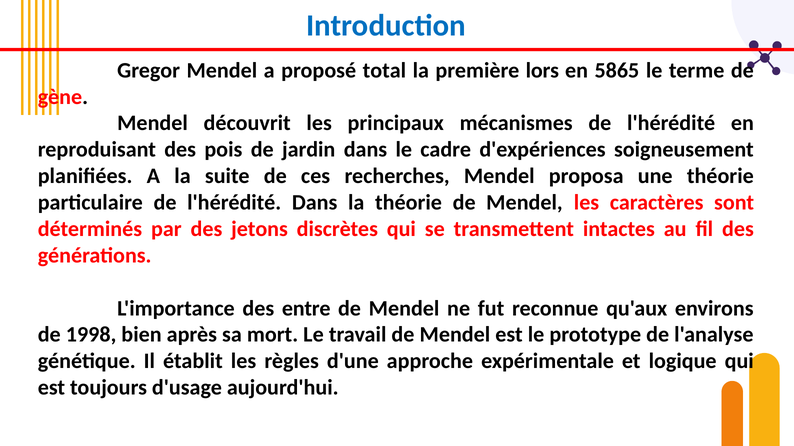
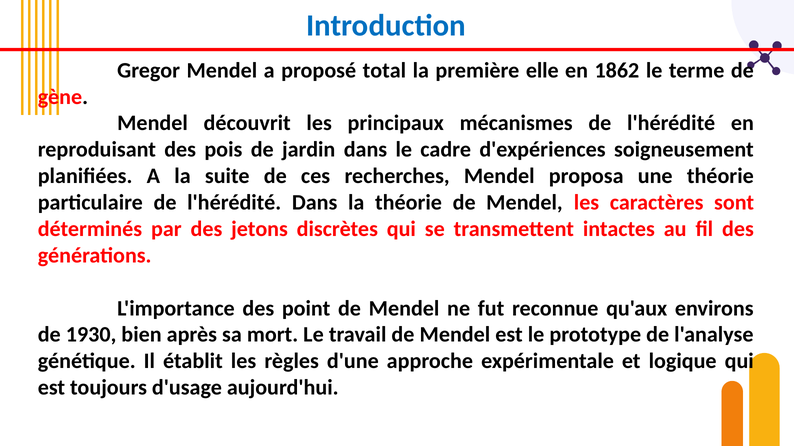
lors: lors -> elle (542, 70)
5865: 5865 -> 1862 (617, 70)
entre: entre -> point (306, 309)
1998: 1998 -> 1930 (91, 335)
